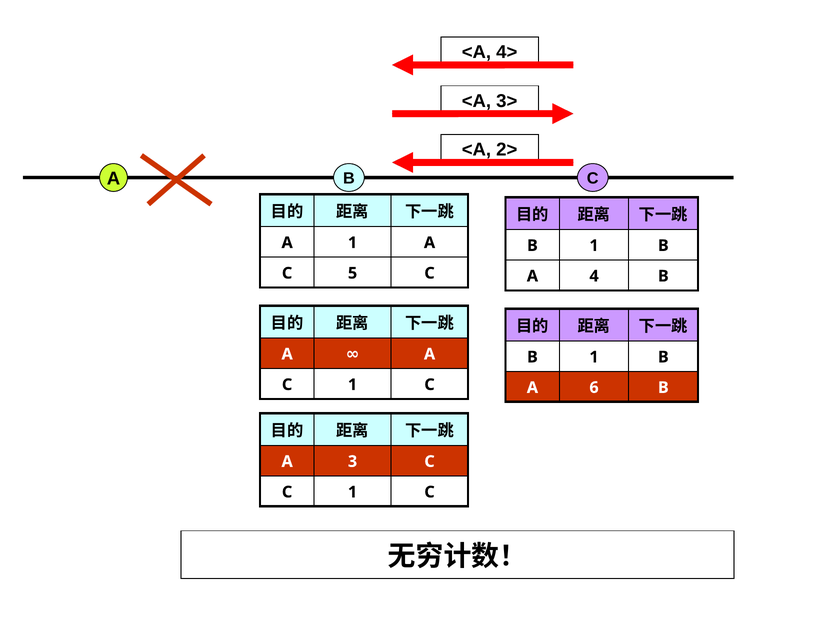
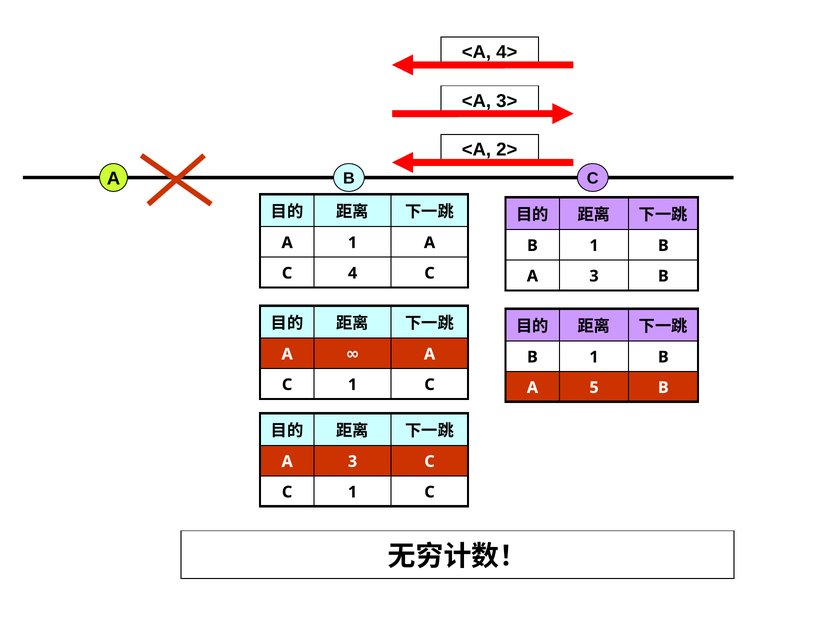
5: 5 -> 4 (353, 273)
4: 4 -> 3 (594, 276)
6: 6 -> 5 (594, 388)
